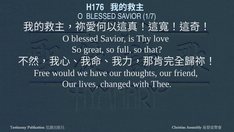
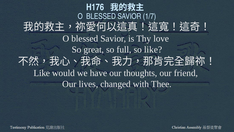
so that: that -> like (153, 49)
Free: Free -> Like (42, 73)
